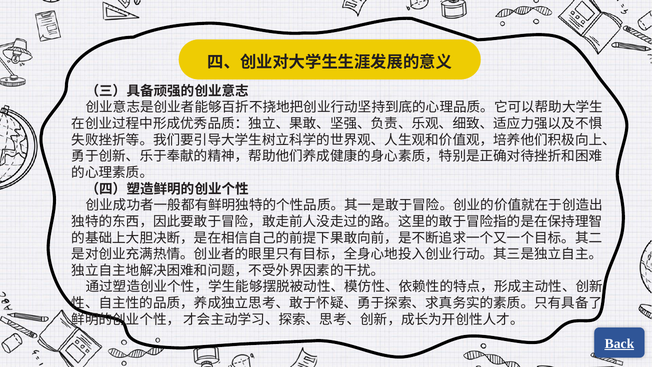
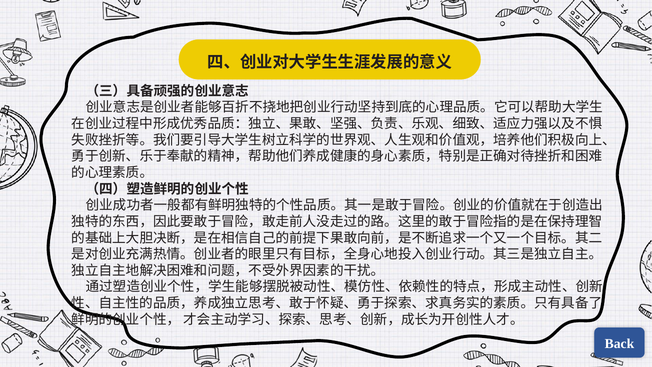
Back underline: present -> none (619, 343)
